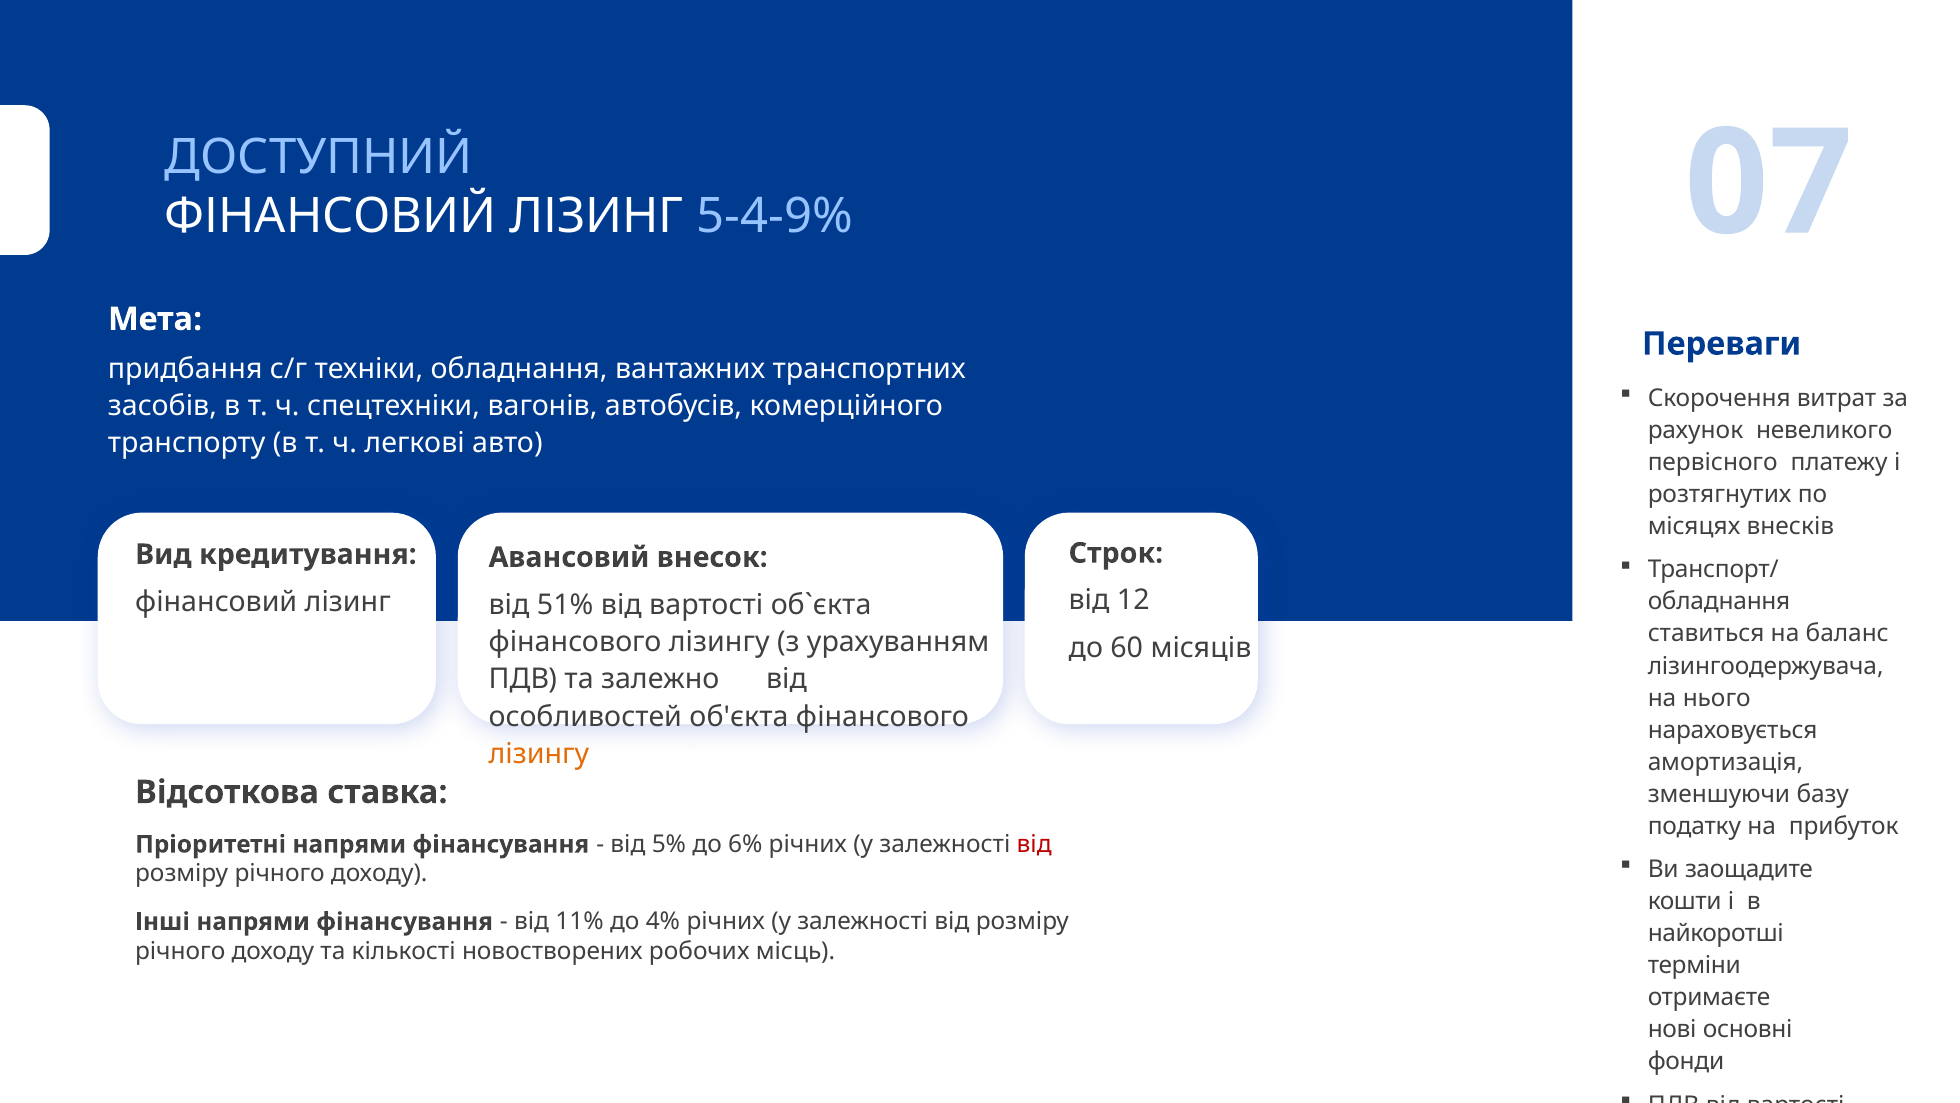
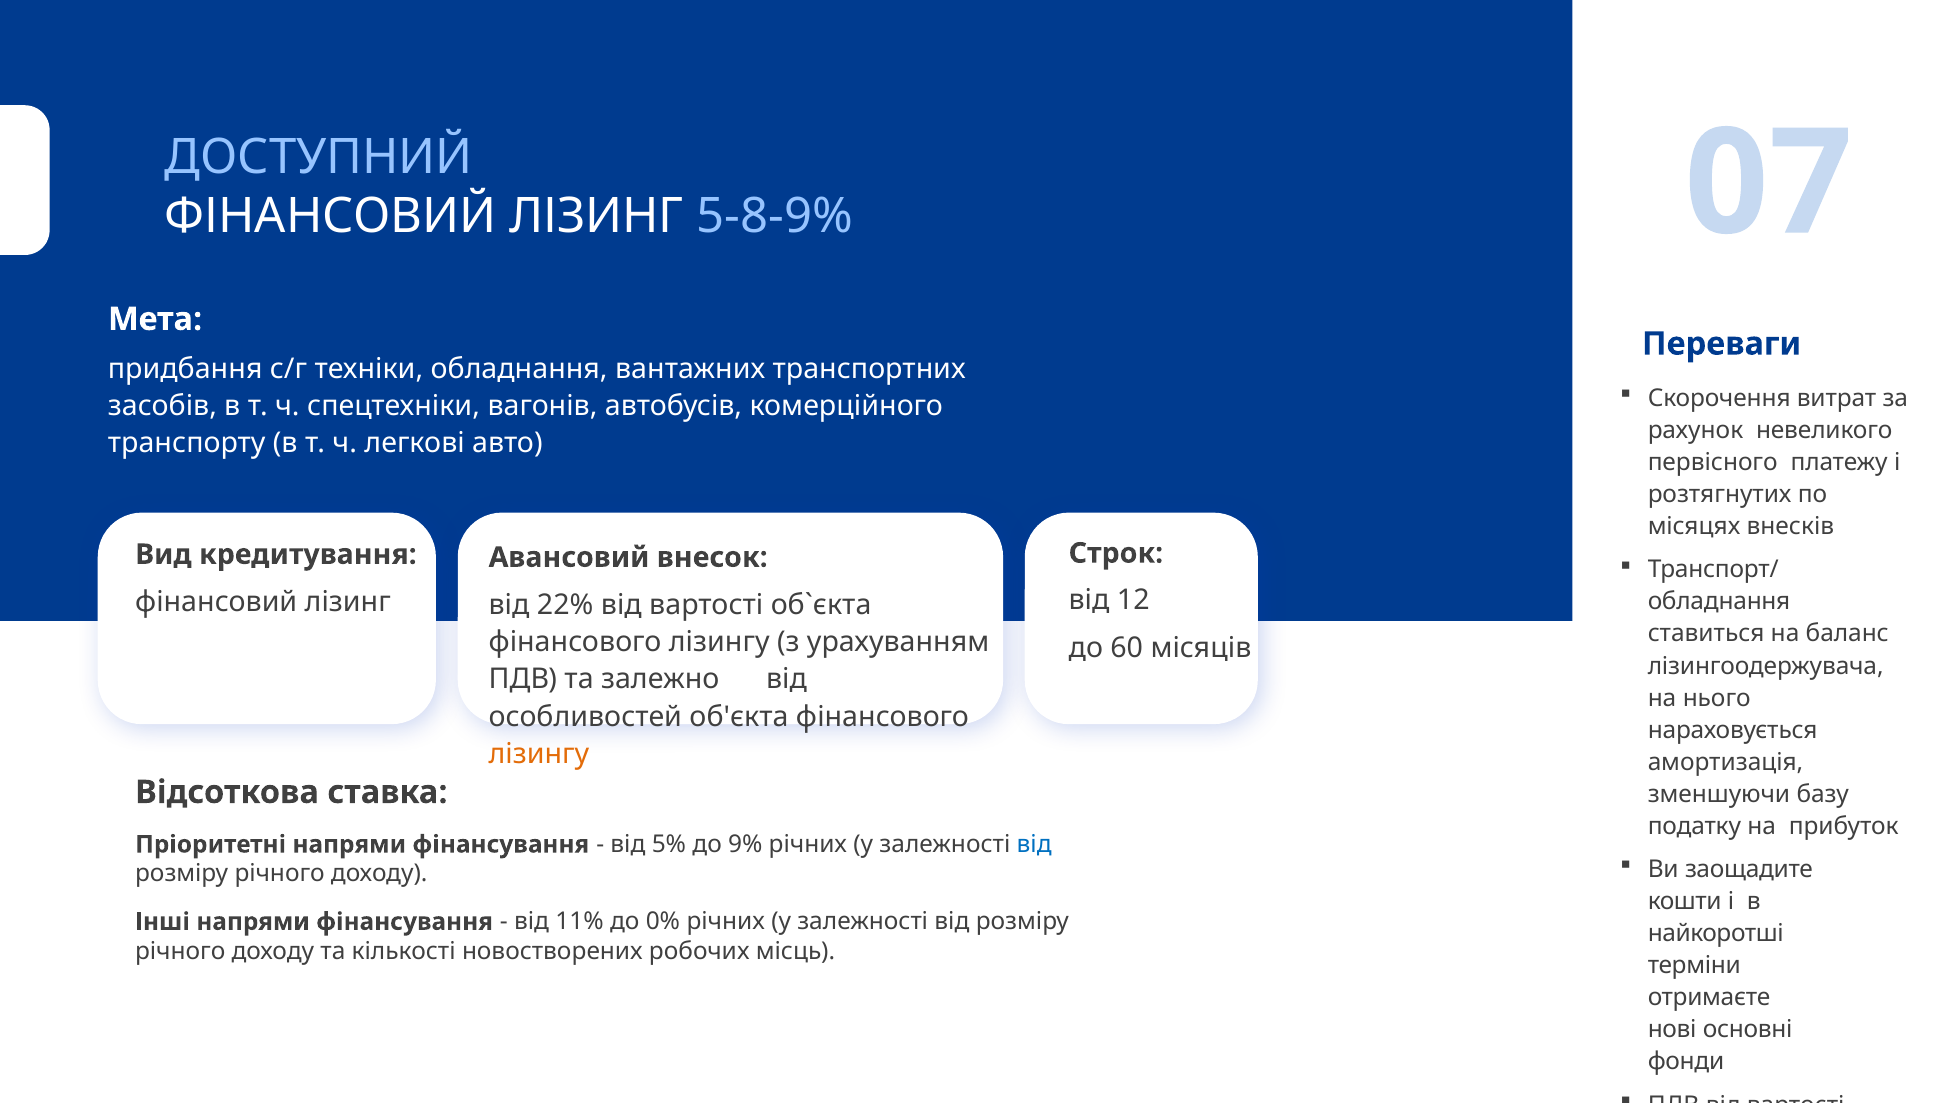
5-4-9%: 5-4-9% -> 5-8-9% (775, 216)
51%: 51% -> 22% (565, 604)
6%: 6% -> 9% (745, 844)
від colour: red -> blue (1034, 844)
4%: 4% -> 0% (663, 921)
